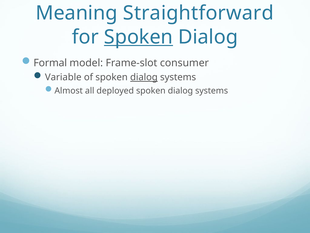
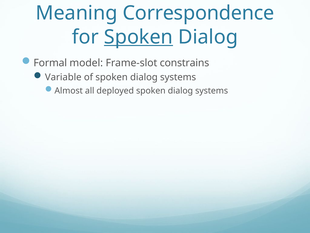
Straightforward: Straightforward -> Correspondence (199, 13)
consumer: consumer -> constrains (184, 63)
dialog underline: present -> none (144, 77)
